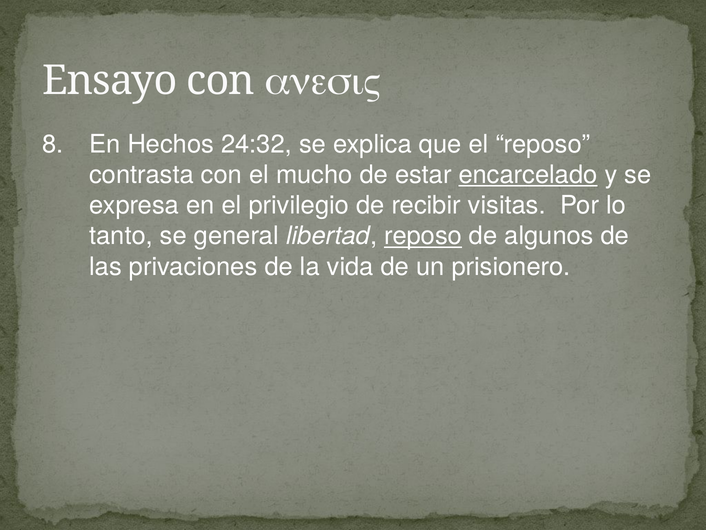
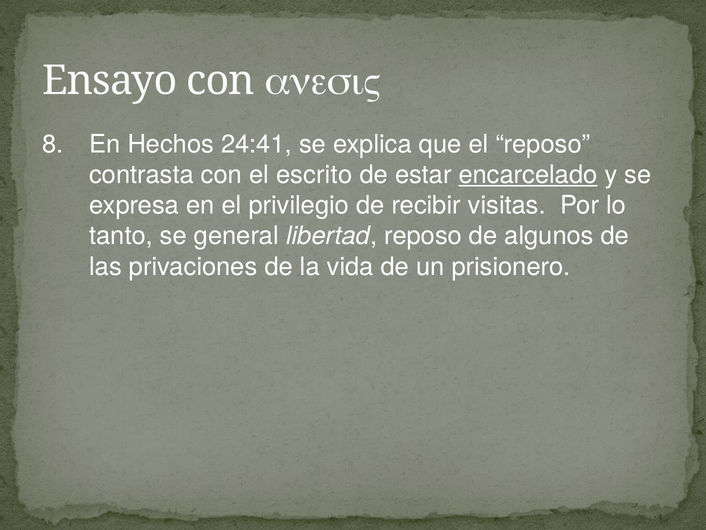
24:32: 24:32 -> 24:41 (256, 144)
mucho: mucho -> escrito (314, 175)
reposo underline: present -> none (423, 236)
